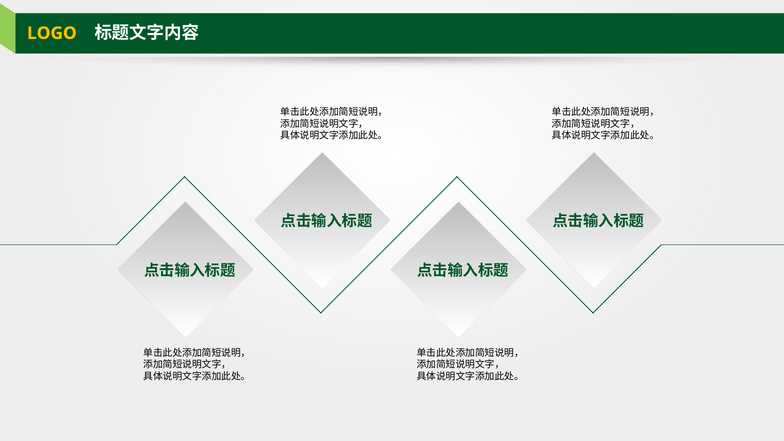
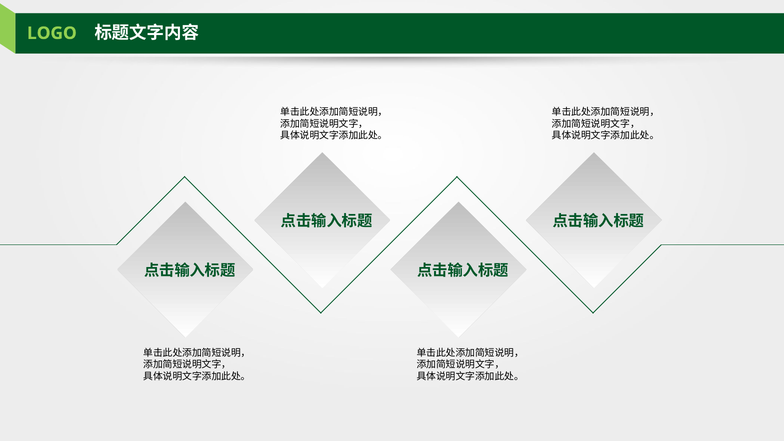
LOGO colour: yellow -> light green (52, 33)
